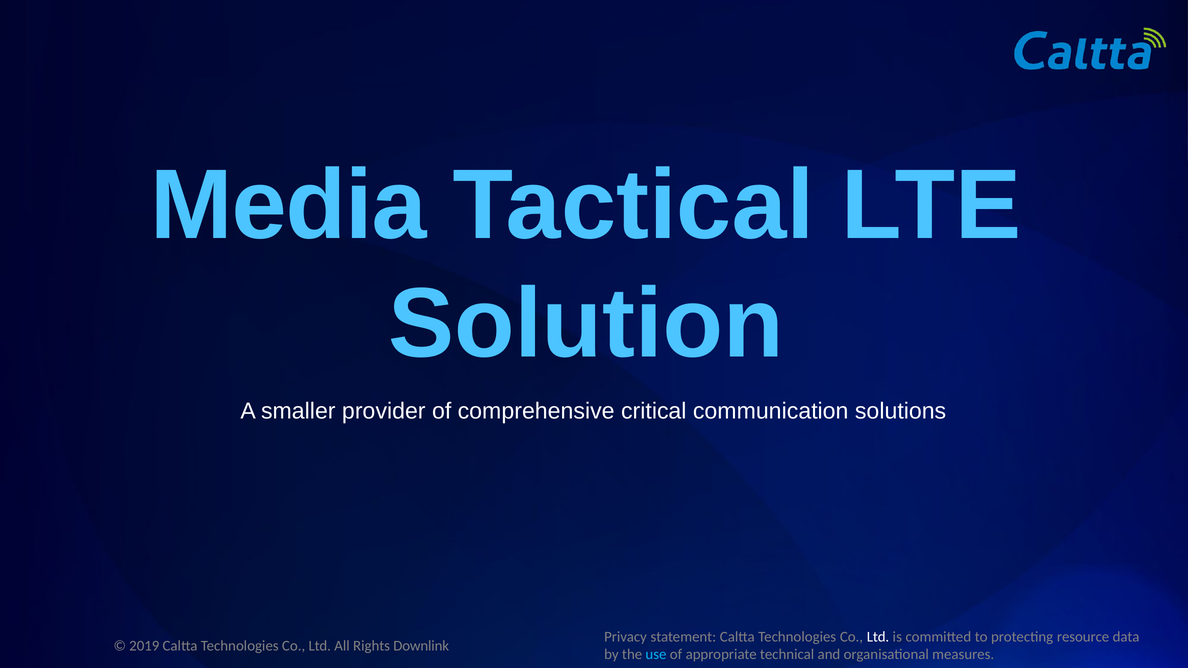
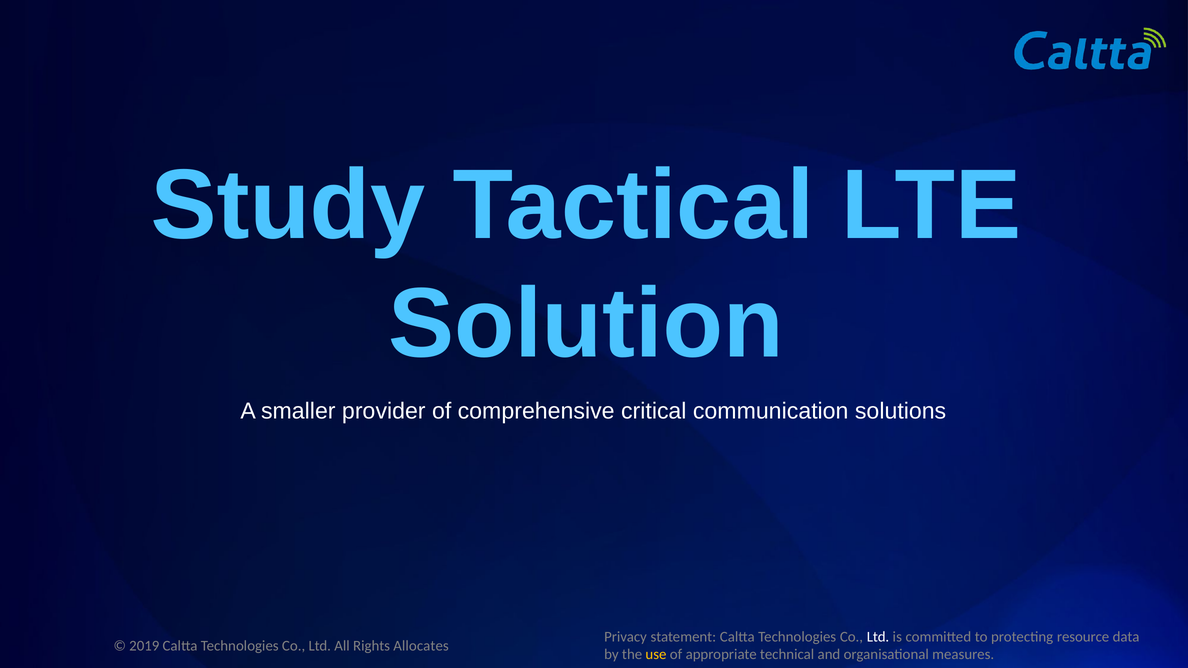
Media: Media -> Study (288, 206)
Downlink: Downlink -> Allocates (421, 646)
use colour: light blue -> yellow (656, 655)
